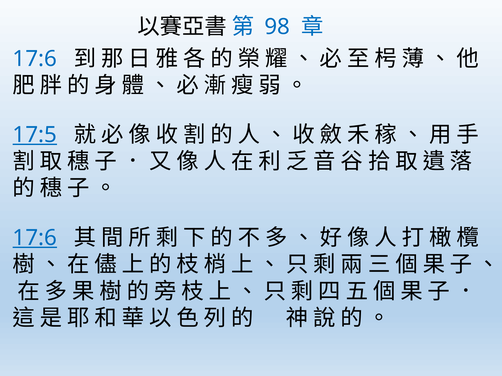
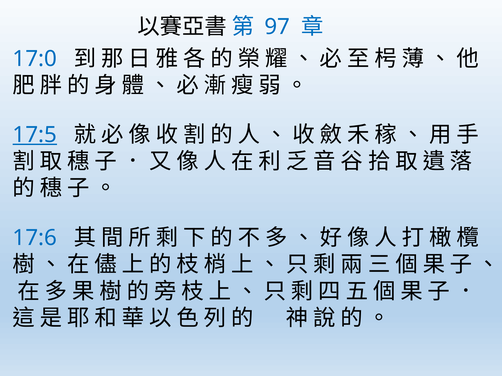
98: 98 -> 97 (277, 27)
17:6: 17:6 -> 17:0 (35, 59)
17:6 underline: present -> none (35, 238)
